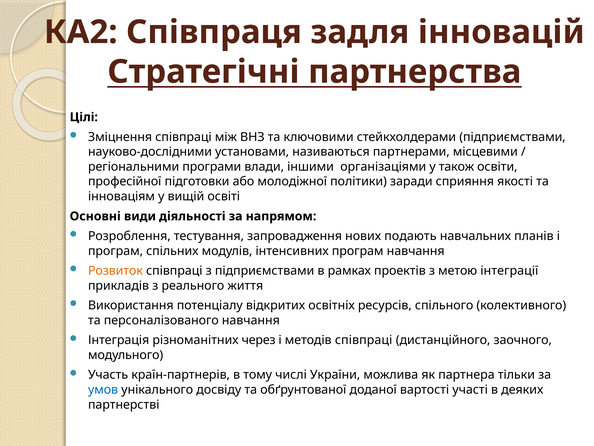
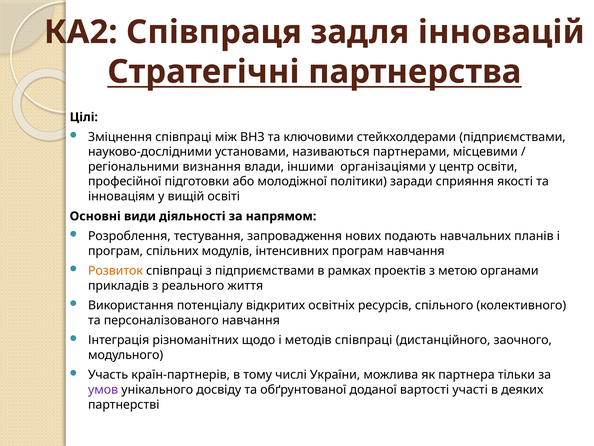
програми: програми -> визнання (212, 167)
також: також -> центр (456, 167)
інтеграції: інтеграції -> органами (509, 270)
через: через -> щодо (259, 340)
умов colour: blue -> purple (103, 389)
